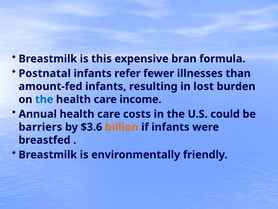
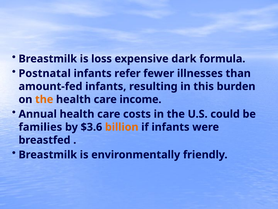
this: this -> loss (102, 59)
bran: bran -> dark (184, 59)
lost: lost -> this (204, 86)
the colour: blue -> orange (44, 99)
barriers: barriers -> families (40, 127)
